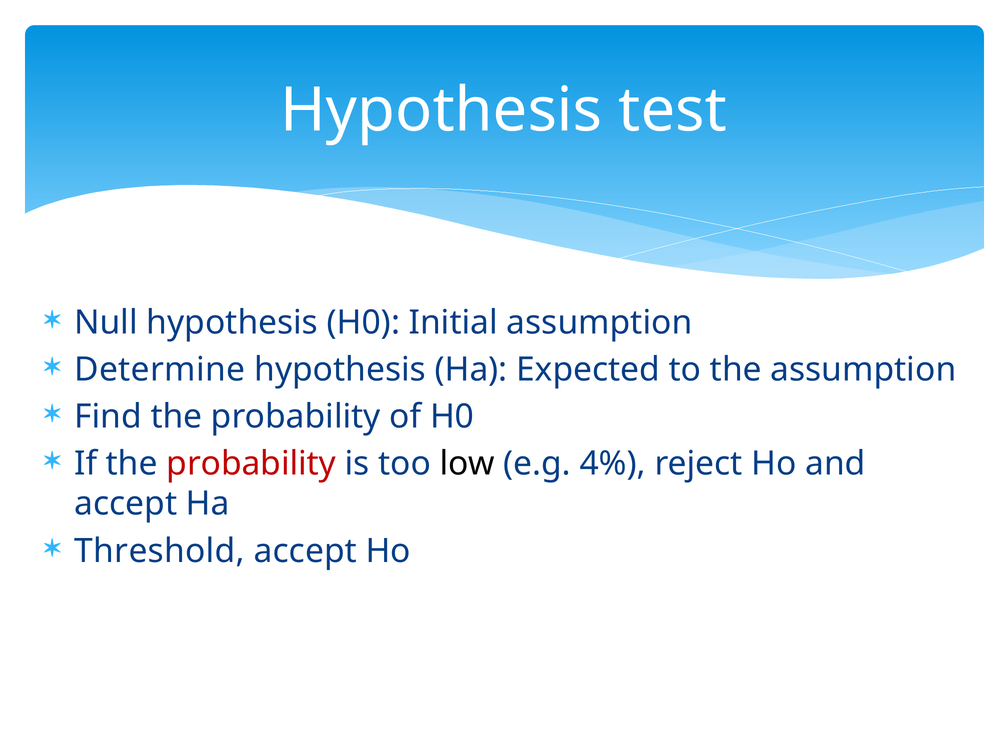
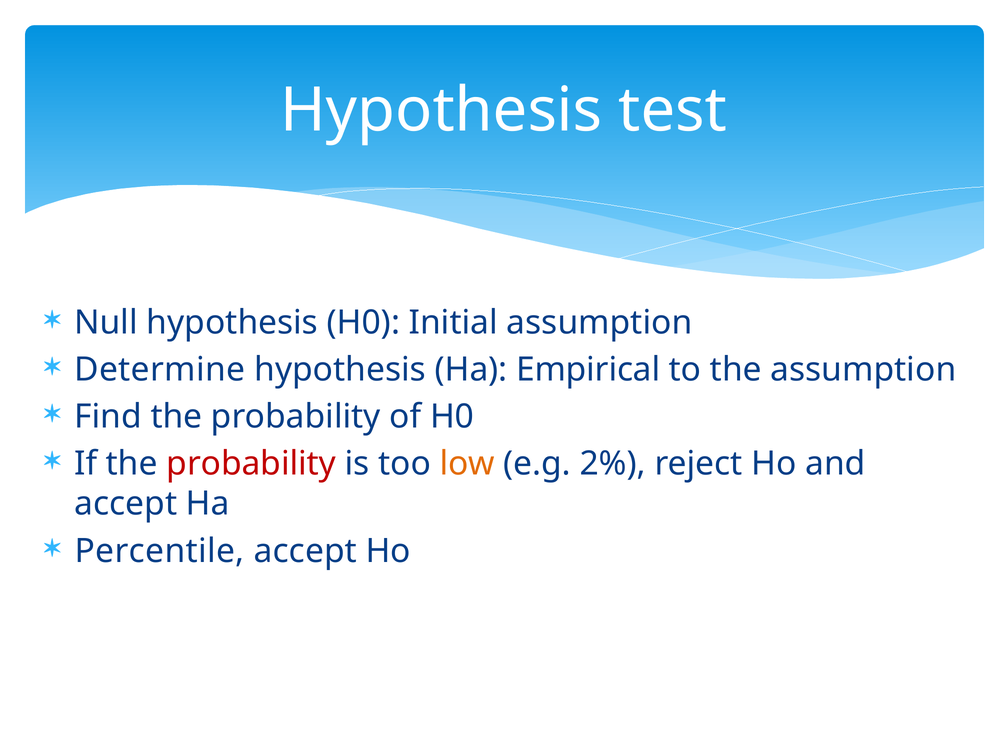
Expected: Expected -> Empirical (588, 370)
low colour: black -> orange (467, 464)
4%: 4% -> 2% (613, 464)
Threshold: Threshold -> Percentile (160, 551)
